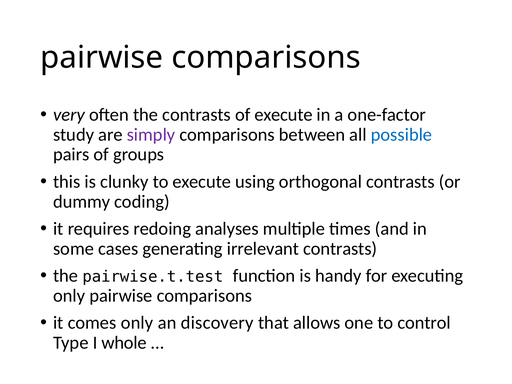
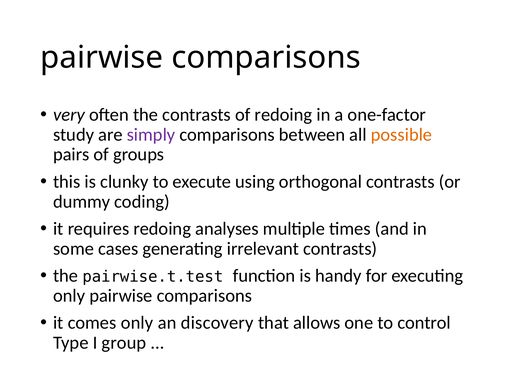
of execute: execute -> redoing (283, 115)
possible colour: blue -> orange (402, 135)
whole: whole -> group (124, 343)
